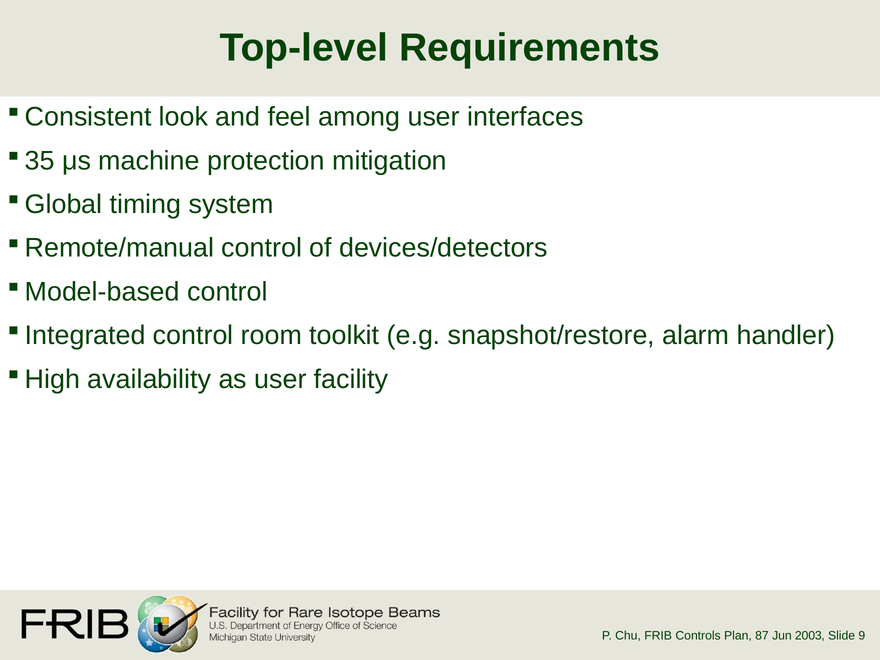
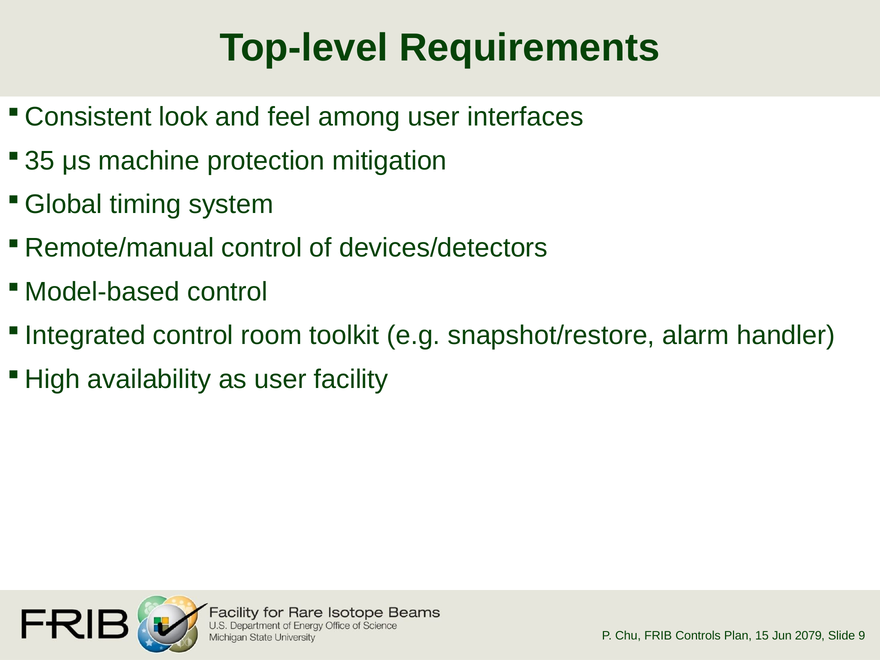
87: 87 -> 15 (762, 636)
2003: 2003 -> 2079 (808, 636)
